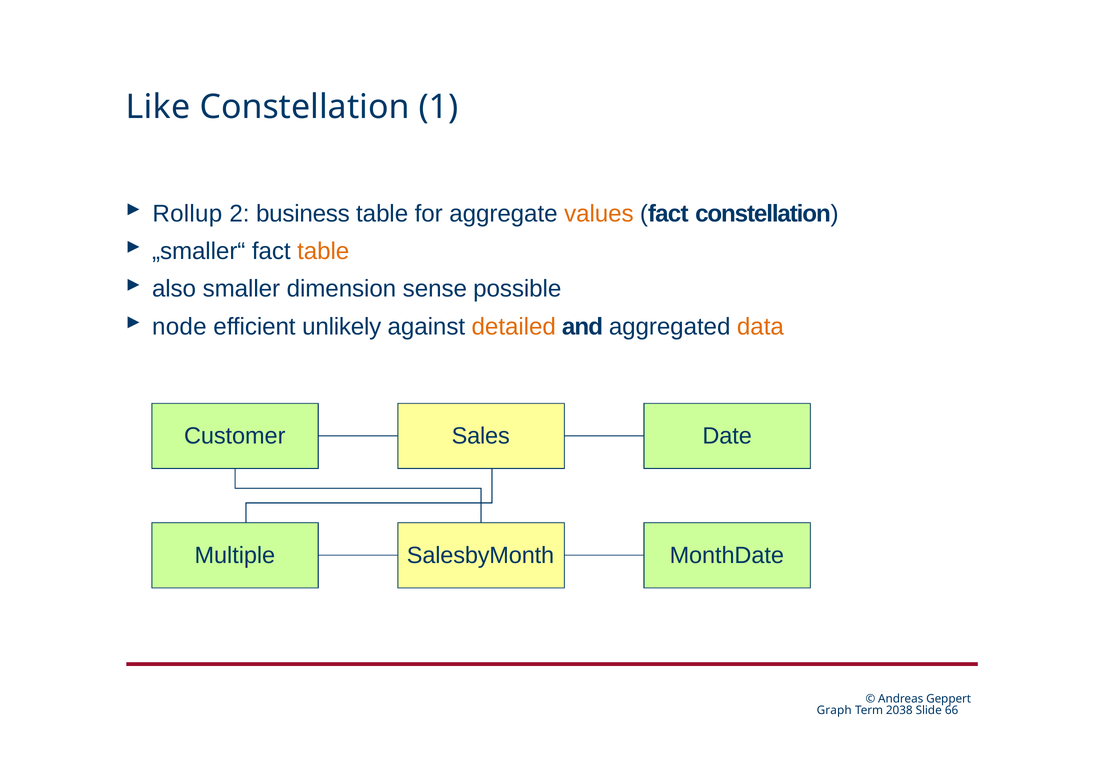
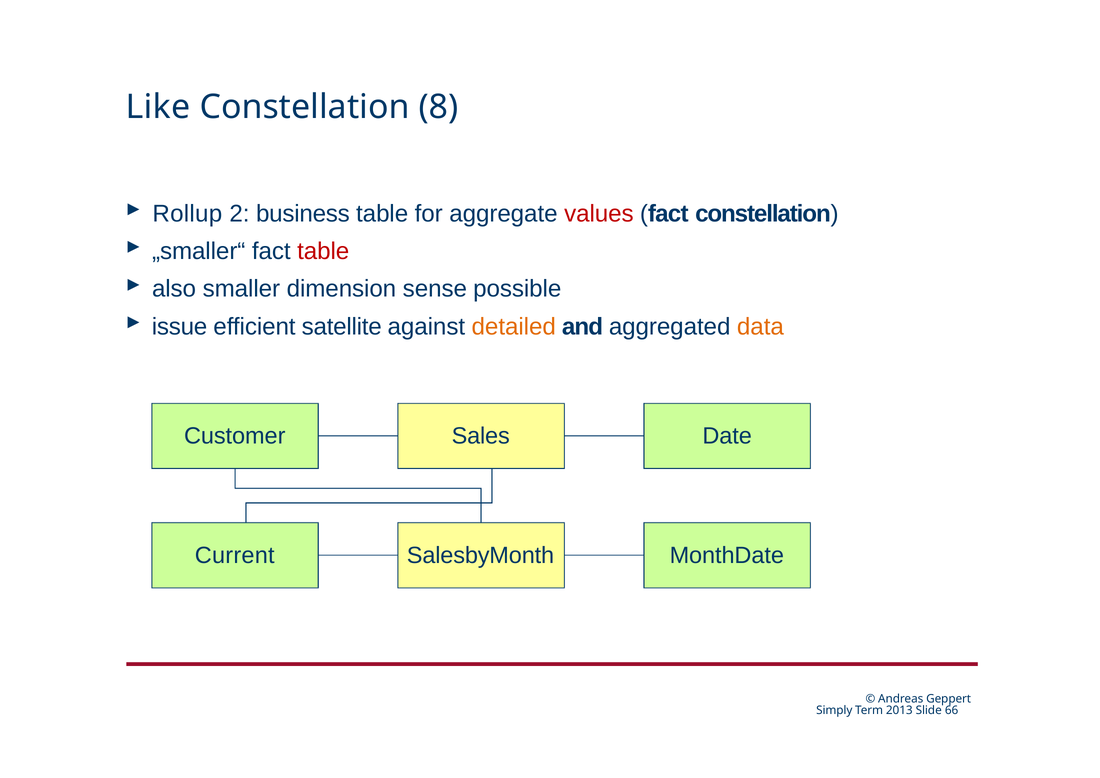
1: 1 -> 8 (438, 107)
values colour: orange -> red (599, 214)
table colour: orange -> red (323, 251)
node: node -> issue (180, 327)
unlikely: unlikely -> satellite (342, 327)
Multiple: Multiple -> Current (235, 555)
Graph: Graph -> Simply (834, 710)
2038: 2038 -> 2013 (899, 710)
